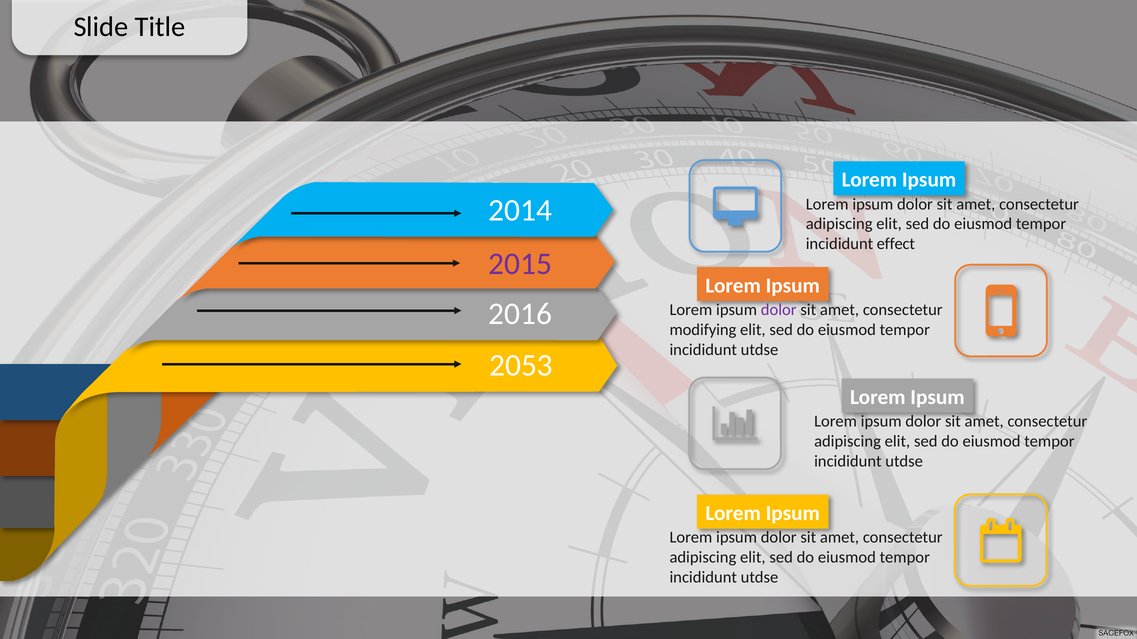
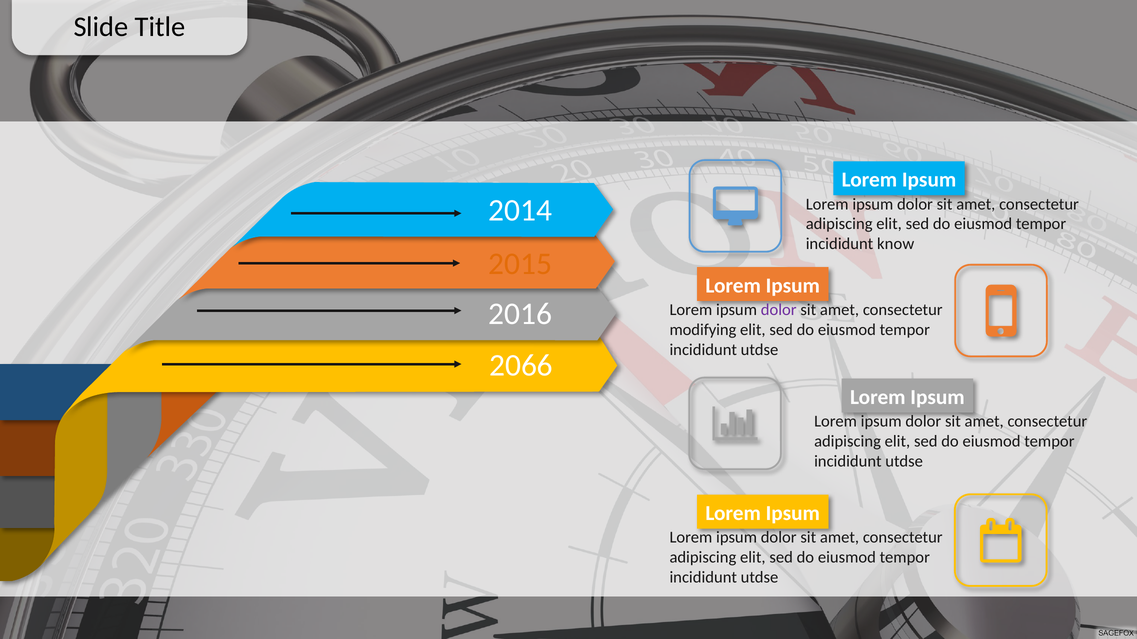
effect: effect -> know (896, 244)
2015 colour: purple -> orange (520, 264)
2053: 2053 -> 2066 (521, 365)
